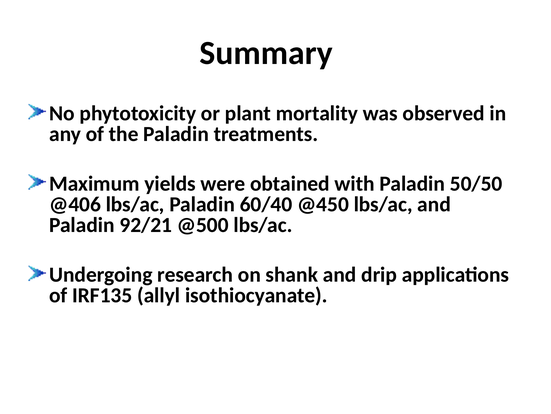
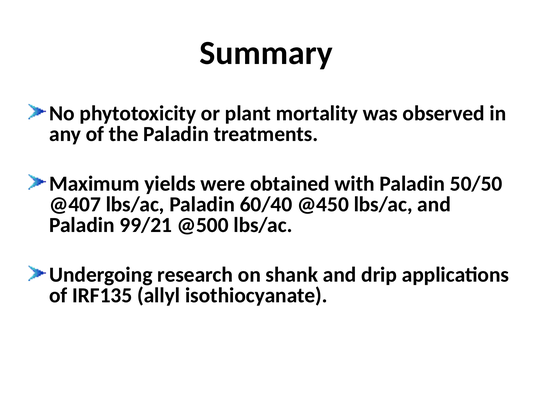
@406: @406 -> @407 (75, 204)
92/21: 92/21 -> 99/21 (146, 225)
